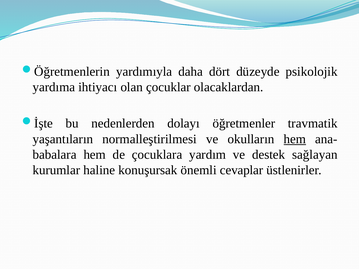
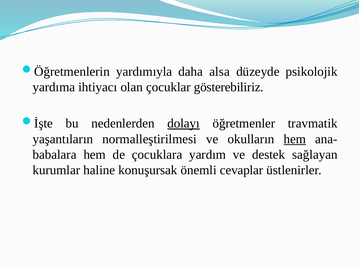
dört: dört -> alsa (220, 72)
olacaklardan: olacaklardan -> gösterebiliriz (229, 87)
dolayı underline: none -> present (184, 124)
